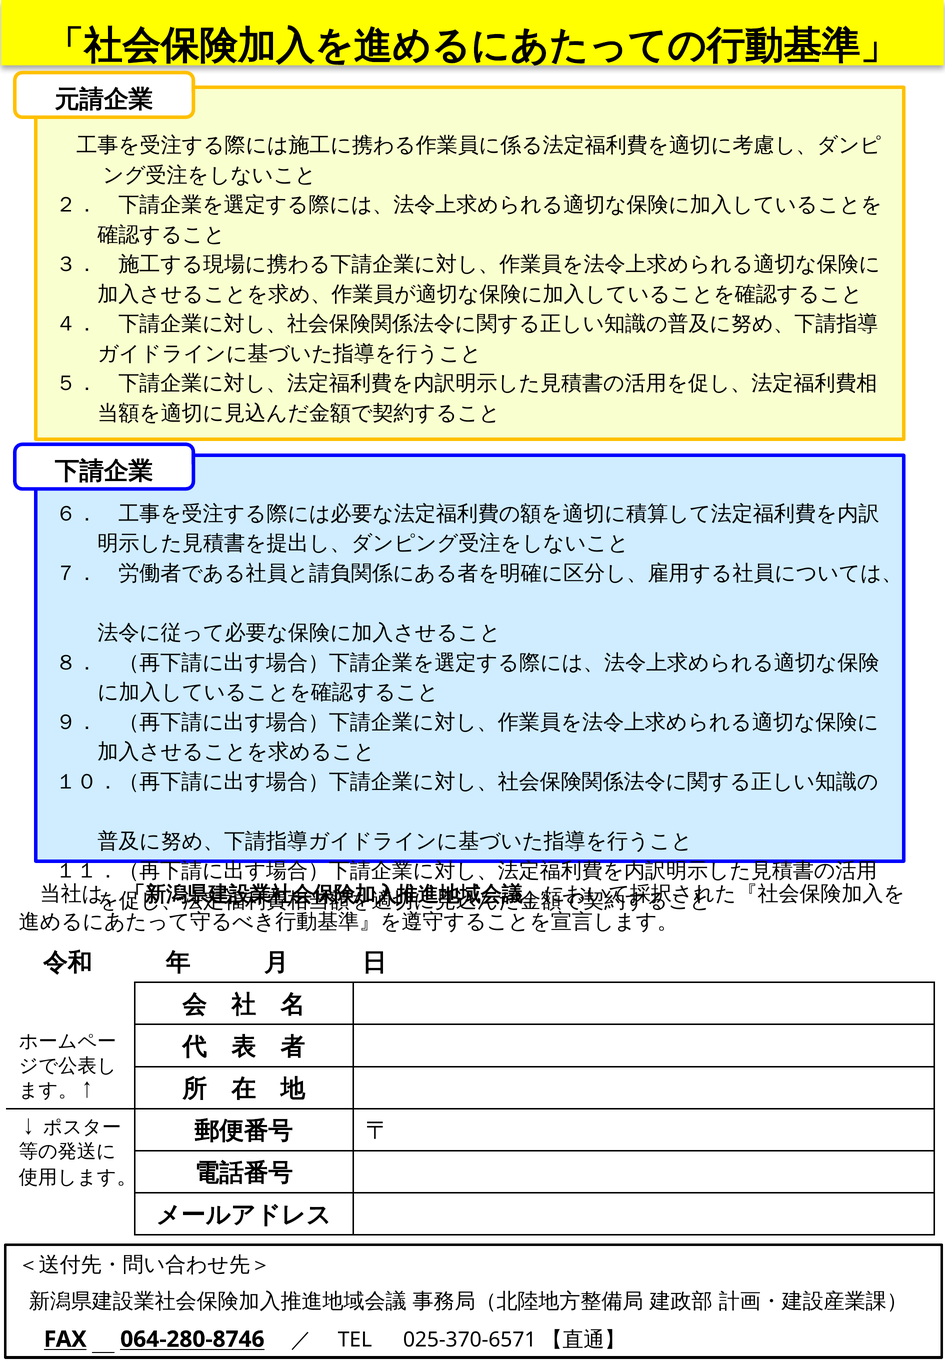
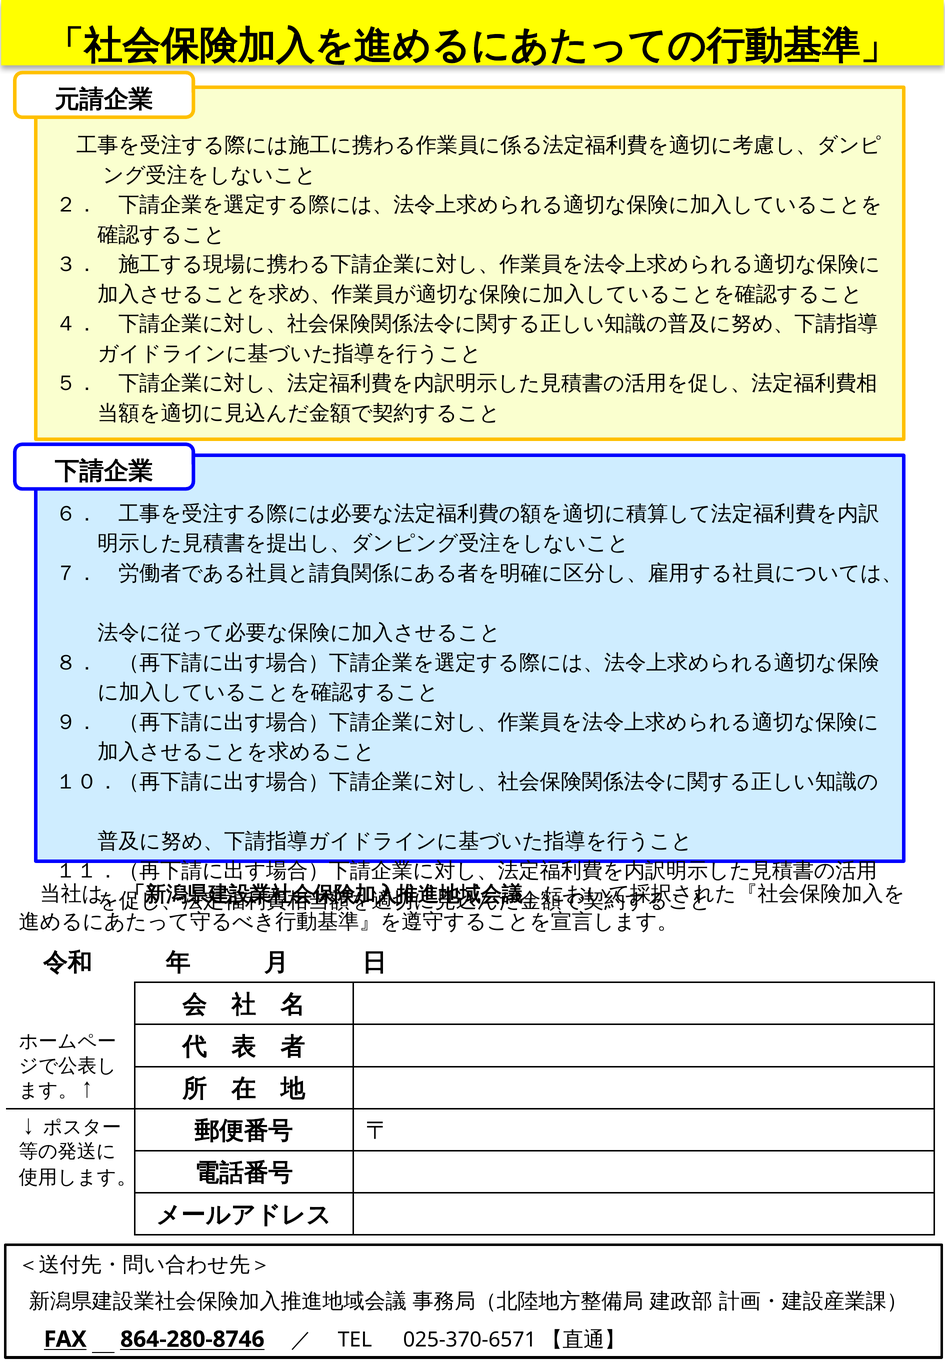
064-280-8746: 064-280-8746 -> 864-280-8746 (192, 1339)
